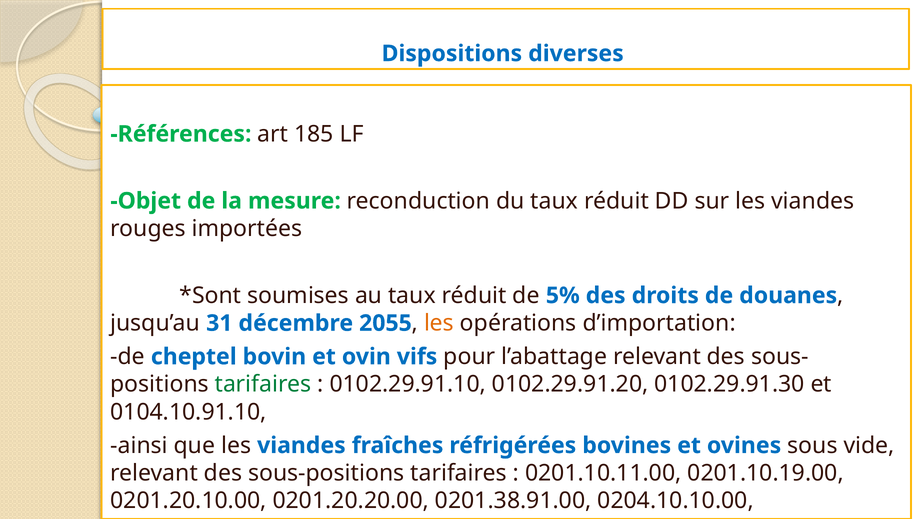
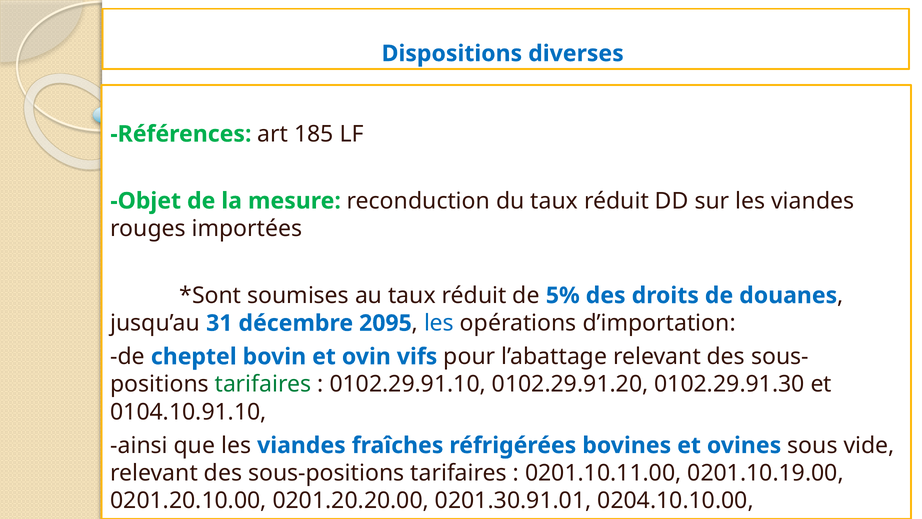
2055: 2055 -> 2095 (385, 323)
les colour: orange -> blue (439, 323)
0201.38.91.00: 0201.38.91.00 -> 0201.30.91.01 (513, 500)
